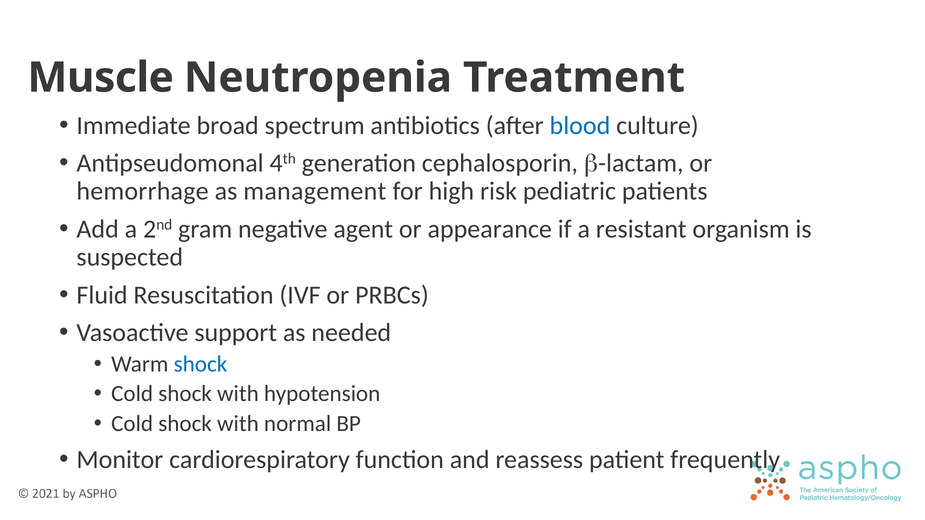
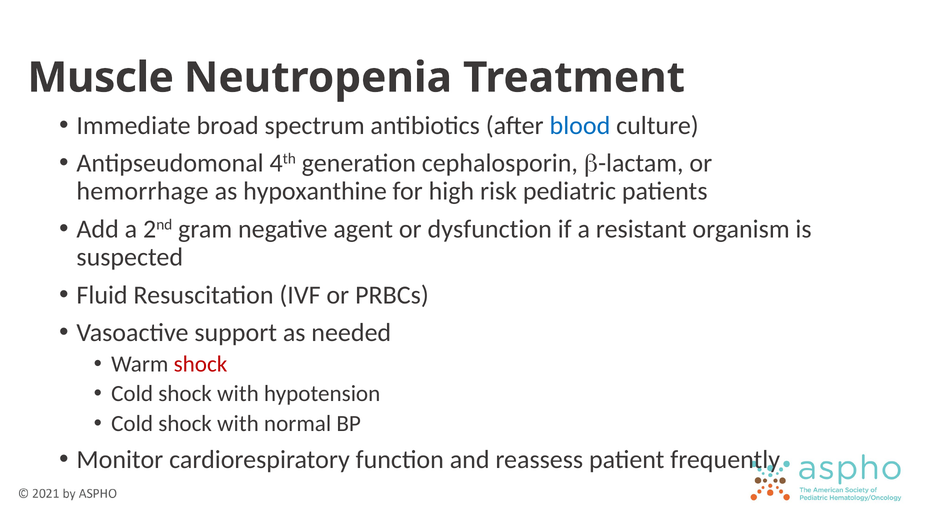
management: management -> hypoxanthine (315, 191)
appearance: appearance -> dysfunction (490, 229)
shock colour: blue -> red (200, 364)
